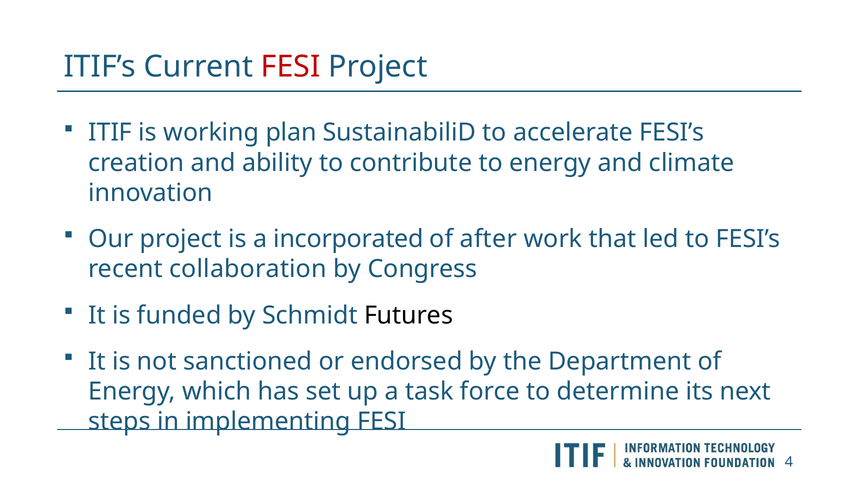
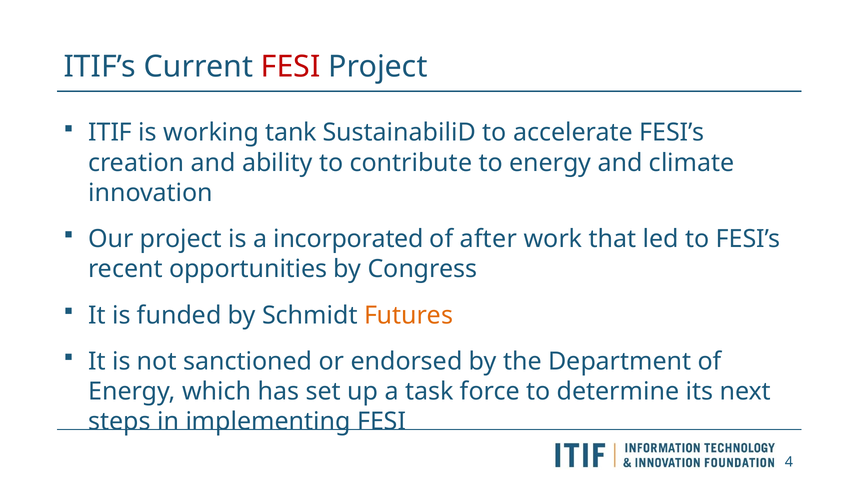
plan: plan -> tank (291, 133)
collaboration: collaboration -> opportunities (248, 269)
Futures colour: black -> orange (409, 315)
